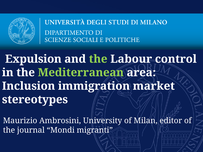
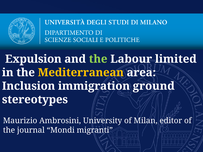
control: control -> limited (176, 59)
Mediterranean colour: light green -> yellow (81, 73)
market: market -> ground (154, 86)
